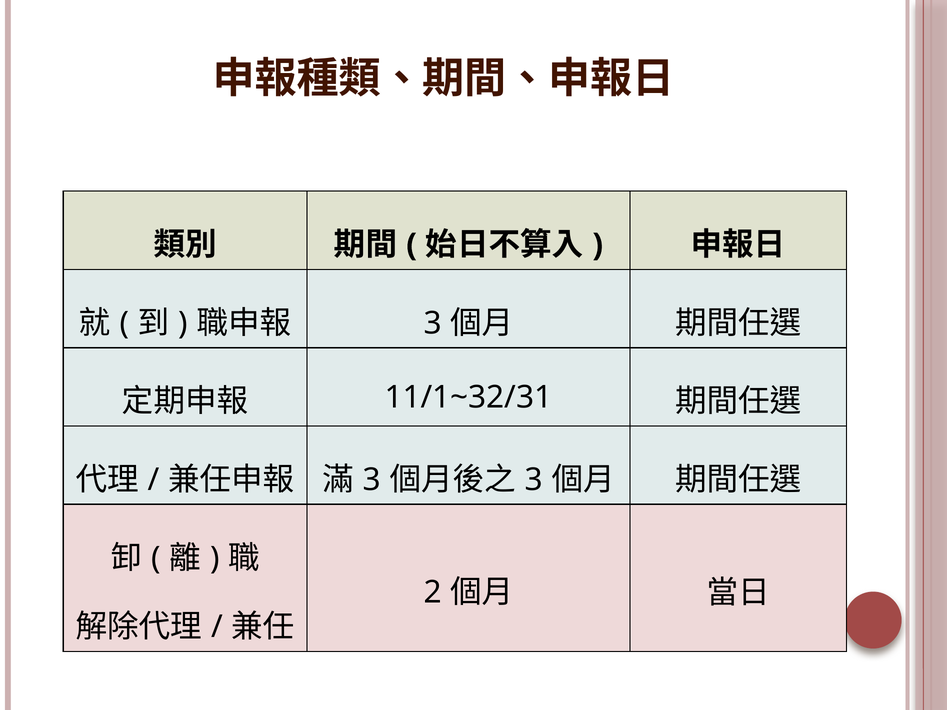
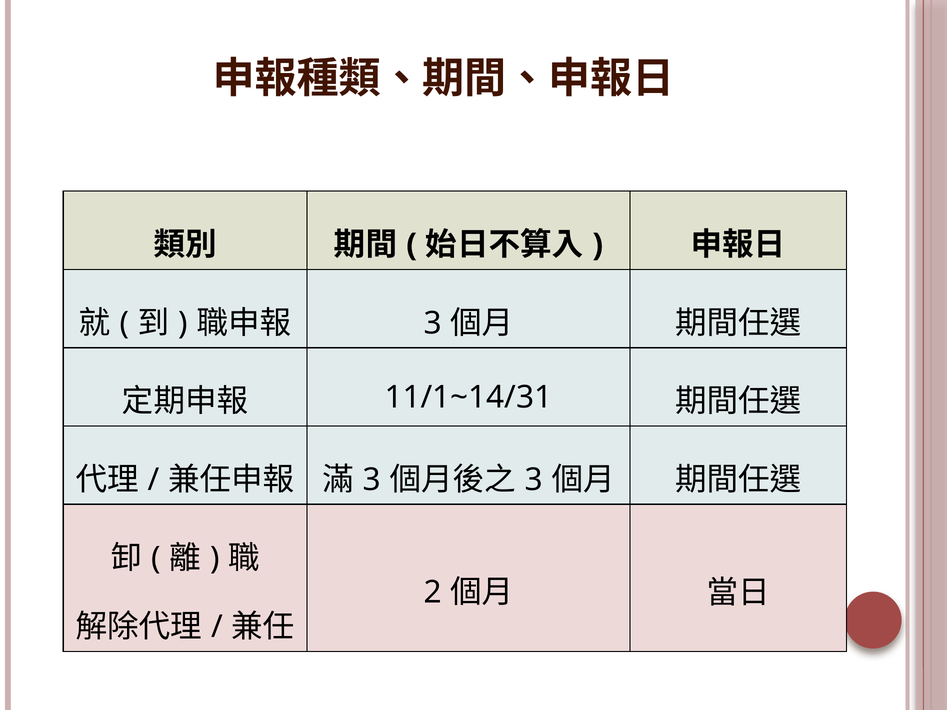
11/1~32/31: 11/1~32/31 -> 11/1~14/31 (468, 397)
